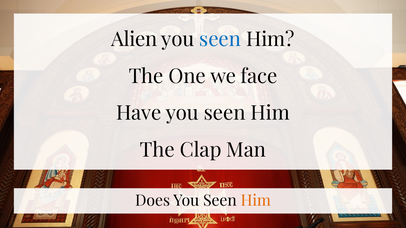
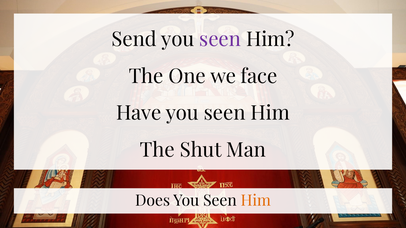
Alien: Alien -> Send (134, 40)
seen colour: blue -> purple (220, 40)
Clap: Clap -> Shut (201, 150)
